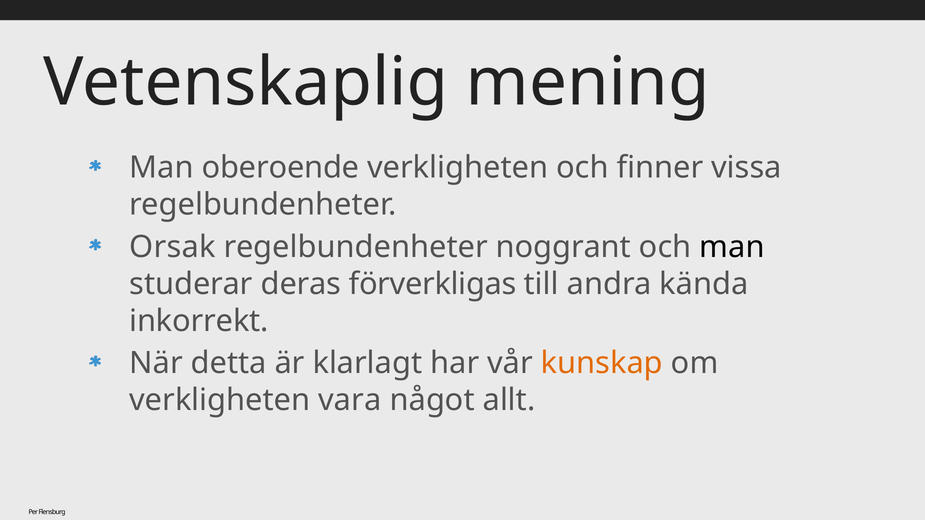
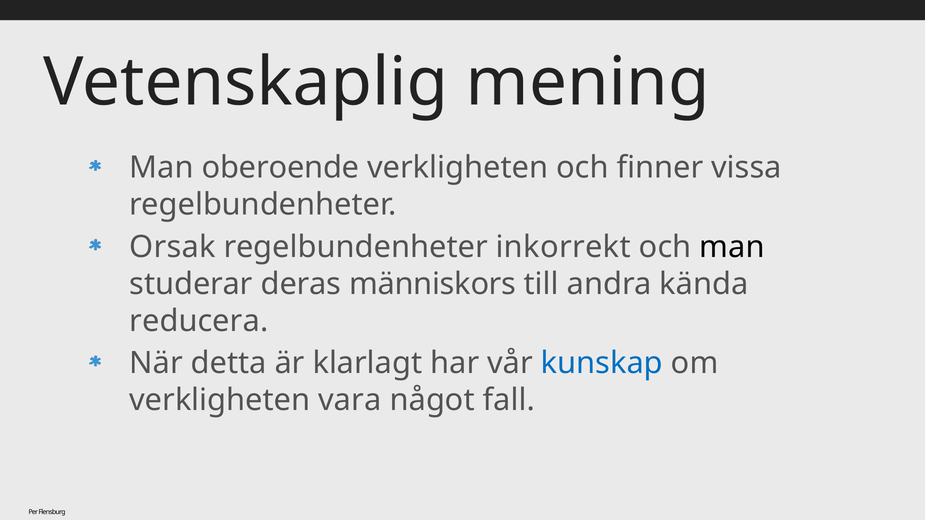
noggrant: noggrant -> inkorrekt (563, 247)
förverkligas: förverkligas -> människors (433, 284)
inkorrekt: inkorrekt -> reducera (199, 321)
kunskap colour: orange -> blue (602, 363)
allt: allt -> fall (509, 400)
